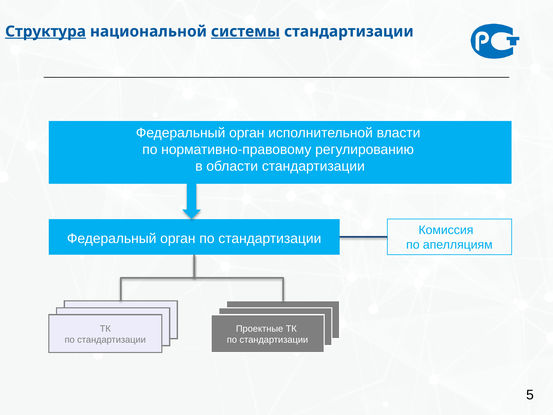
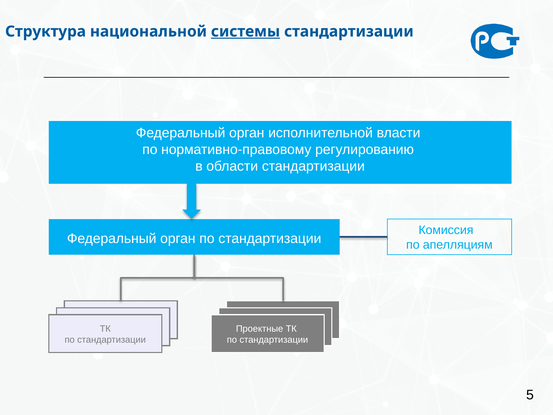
Структура underline: present -> none (46, 31)
